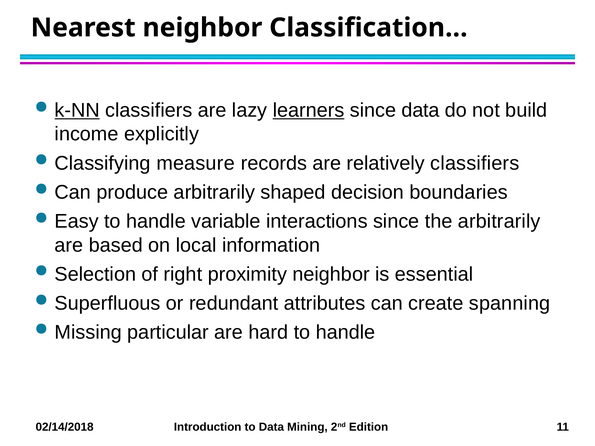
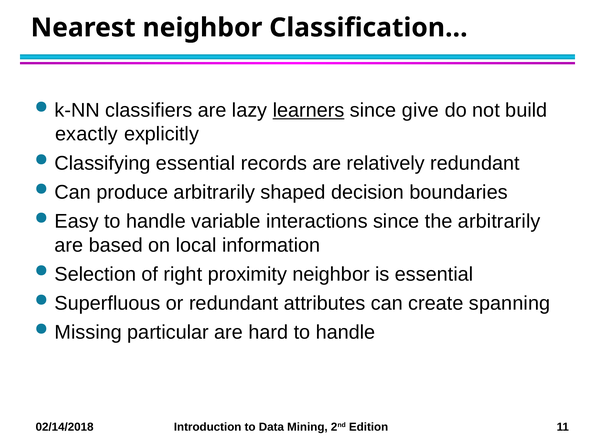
k-NN underline: present -> none (77, 110)
since data: data -> give (420, 110)
income: income -> exactly (86, 134)
Classifying measure: measure -> essential (196, 163)
relatively classifiers: classifiers -> redundant (475, 163)
